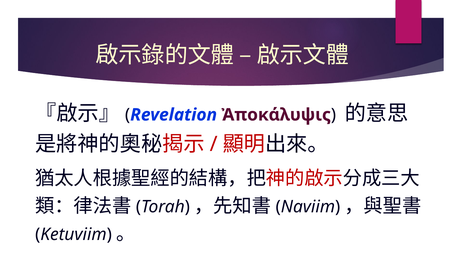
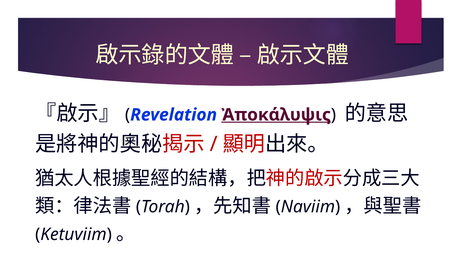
Ἀποκάλυψις underline: none -> present (276, 115)
